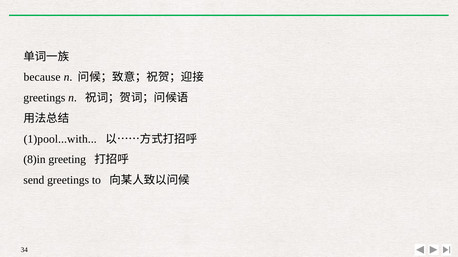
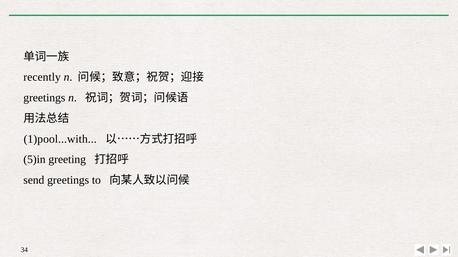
because: because -> recently (42, 77)
8)in: 8)in -> 5)in (35, 160)
